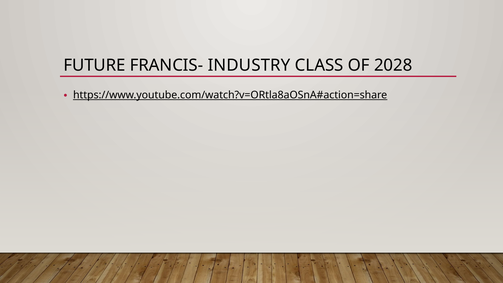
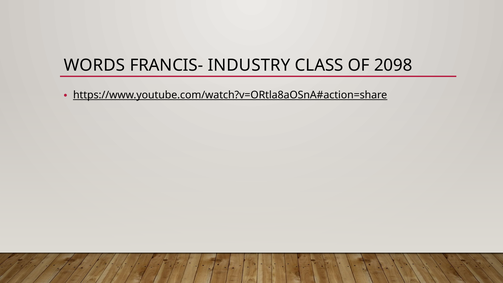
FUTURE: FUTURE -> WORDS (94, 65)
2028: 2028 -> 2098 (393, 65)
